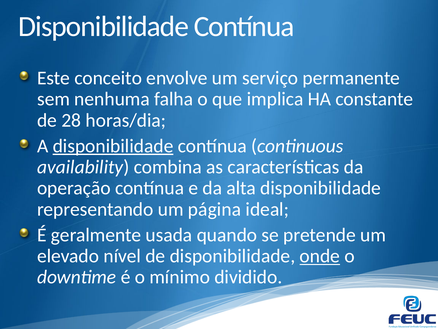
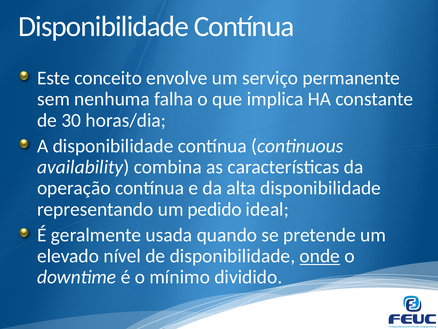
28: 28 -> 30 (71, 120)
disponibilidade underline: present -> none (113, 146)
página: página -> pedido (215, 209)
